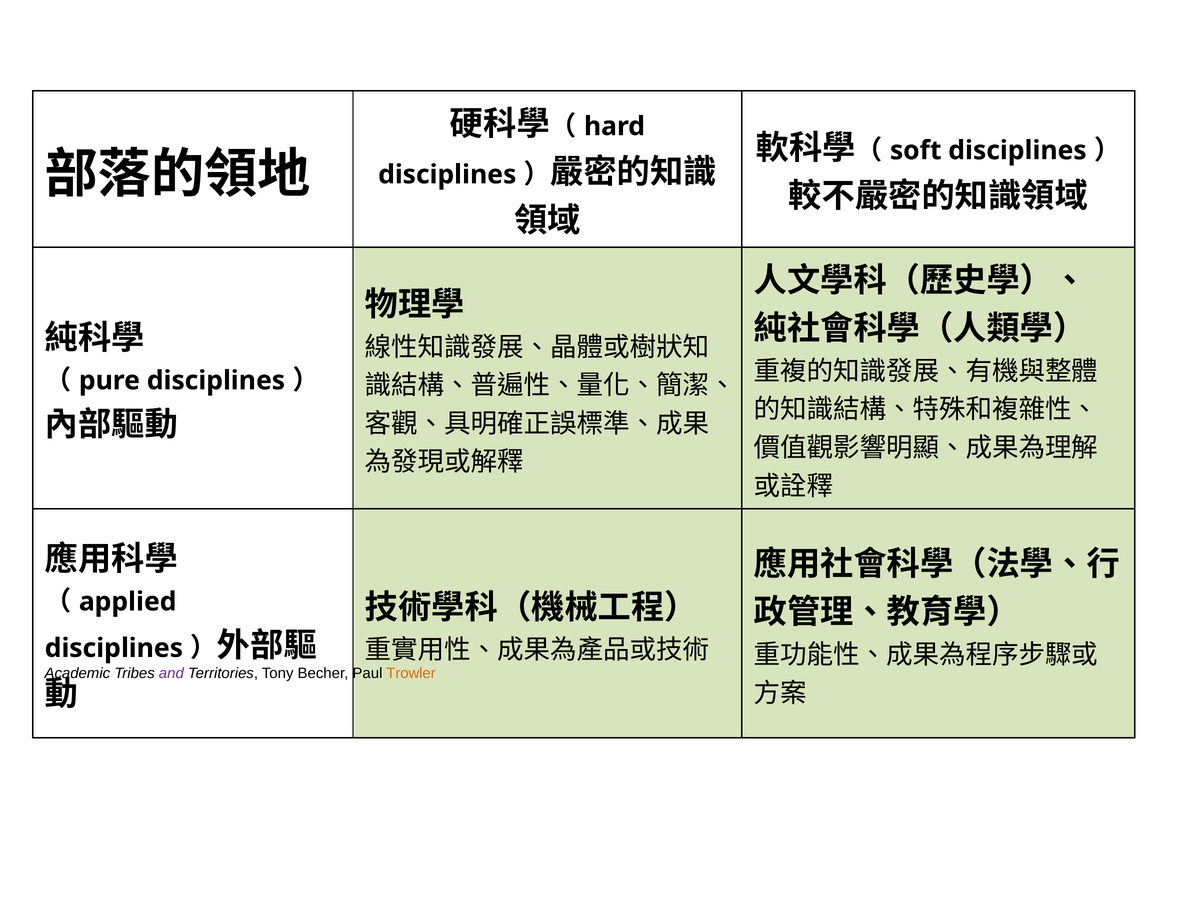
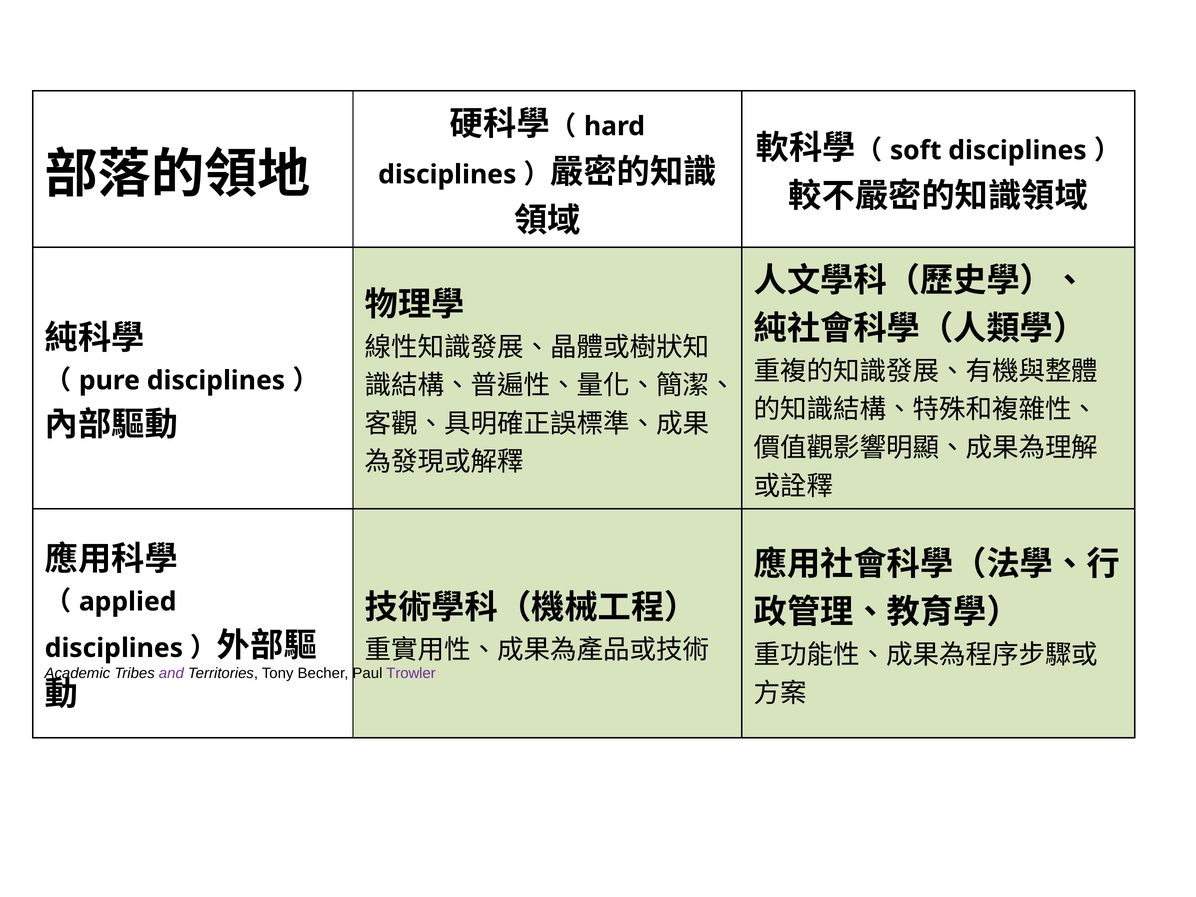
Trowler colour: orange -> purple (411, 673)
